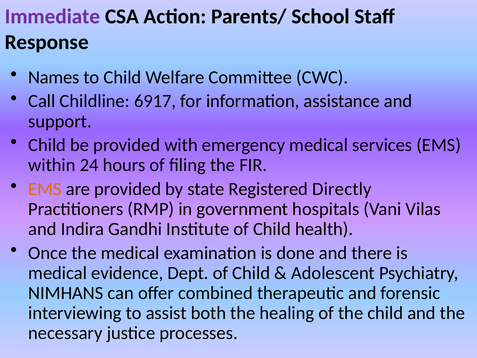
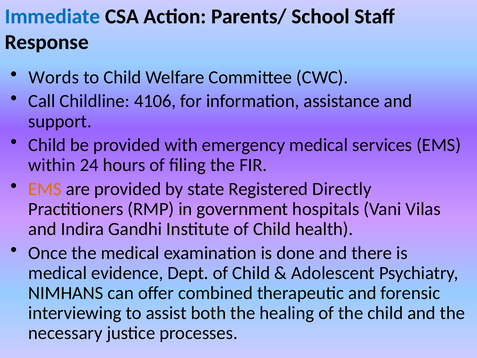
Immediate colour: purple -> blue (53, 17)
Names: Names -> Words (54, 77)
6917: 6917 -> 4106 (155, 101)
